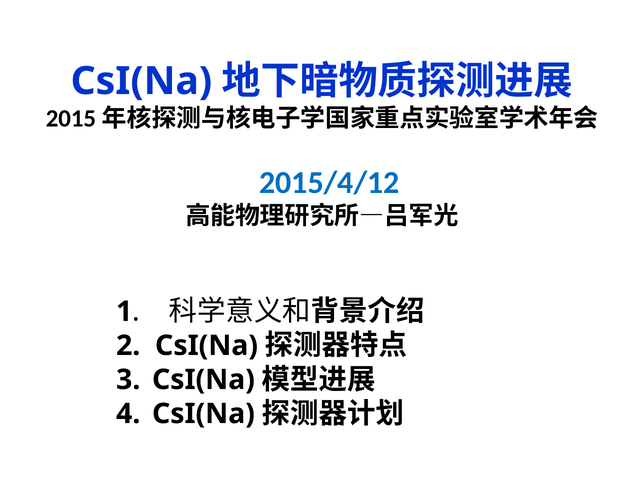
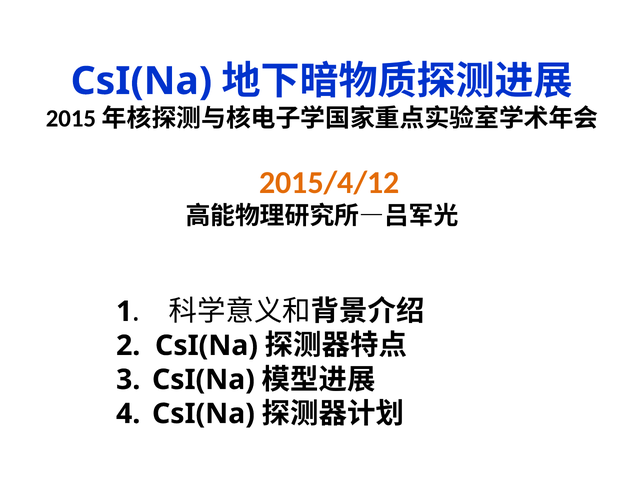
2015/4/12 colour: blue -> orange (329, 183)
